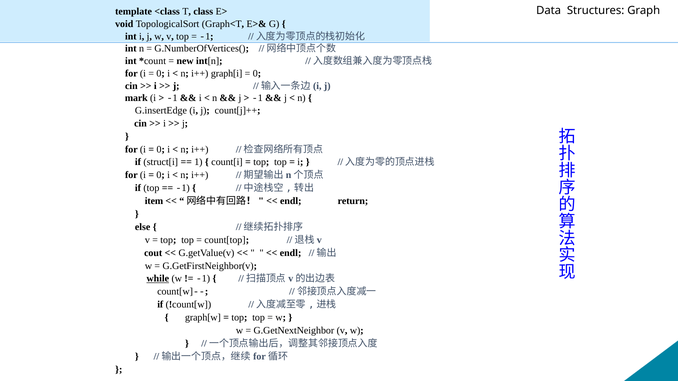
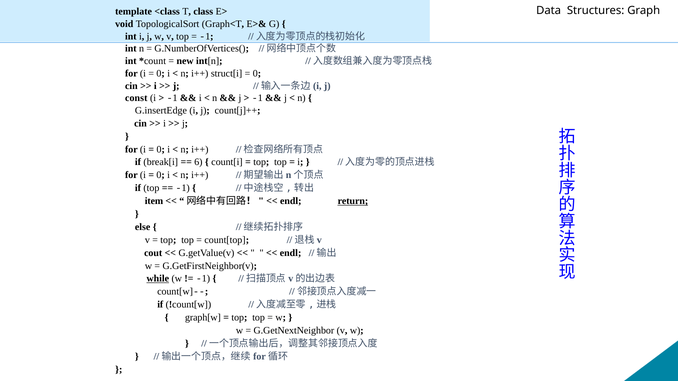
graph[i: graph[i -> struct[i (227, 73)
mark: mark -> const (136, 98)
struct[i: struct[i -> break[i (161, 162)
1: 1 -> 6 (198, 162)
return underline: none -> present (353, 201)
